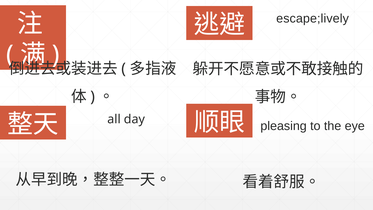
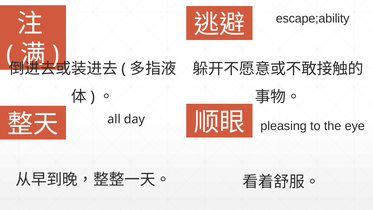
escape;lively: escape;lively -> escape;ability (313, 19)
